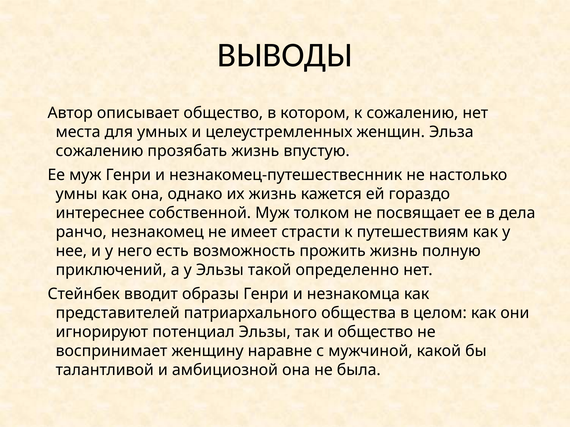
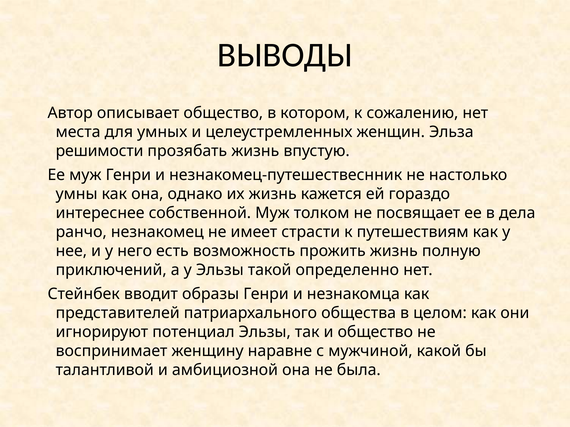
сожалению: сожалению -> решимости (100, 151)
